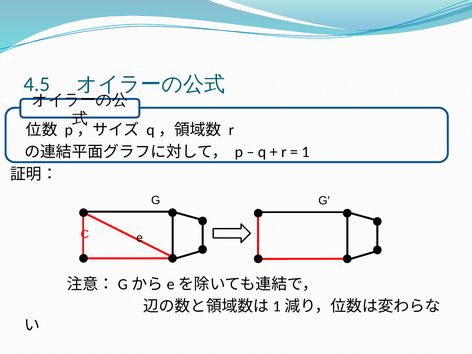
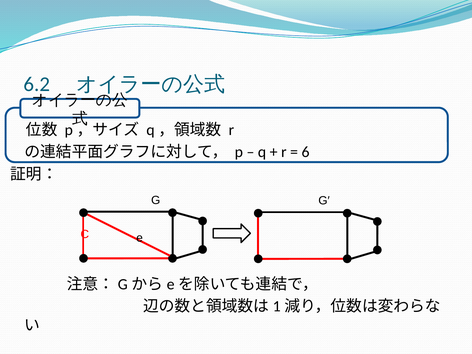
4.5: 4.5 -> 6.2 (37, 84)
1: 1 -> 6 (306, 152)
